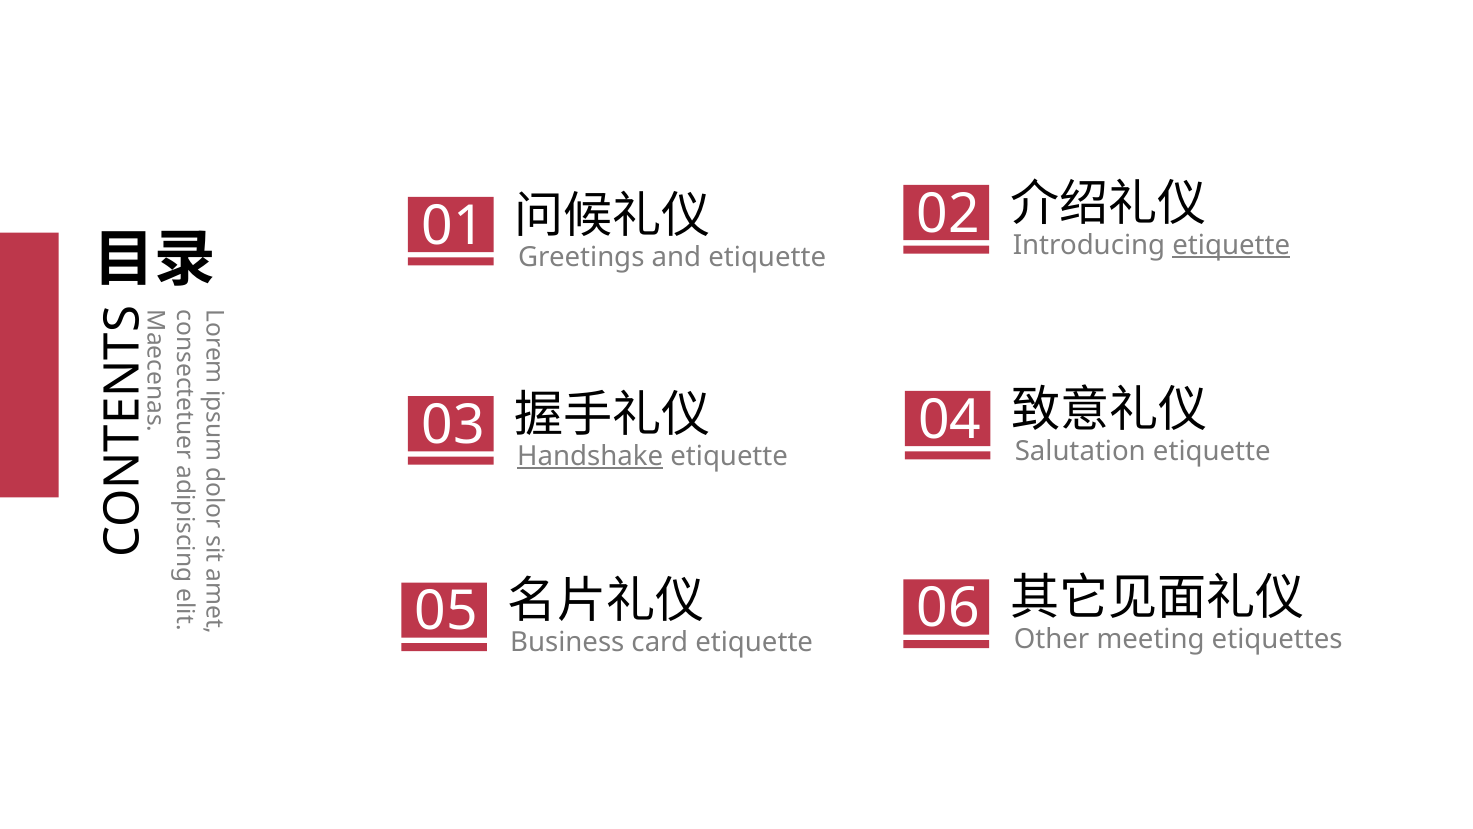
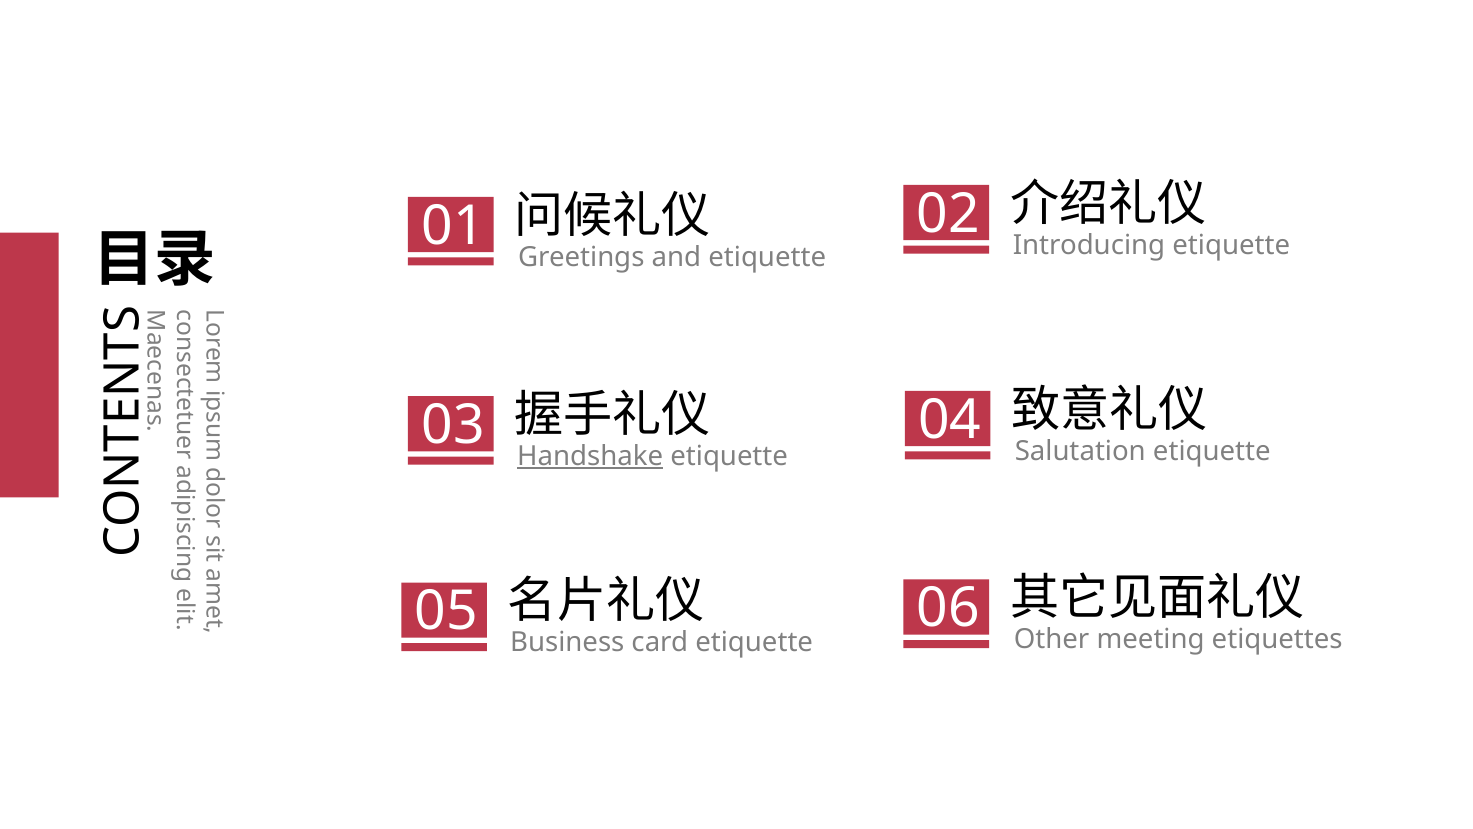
etiquette underline: present -> none (1231, 245)
